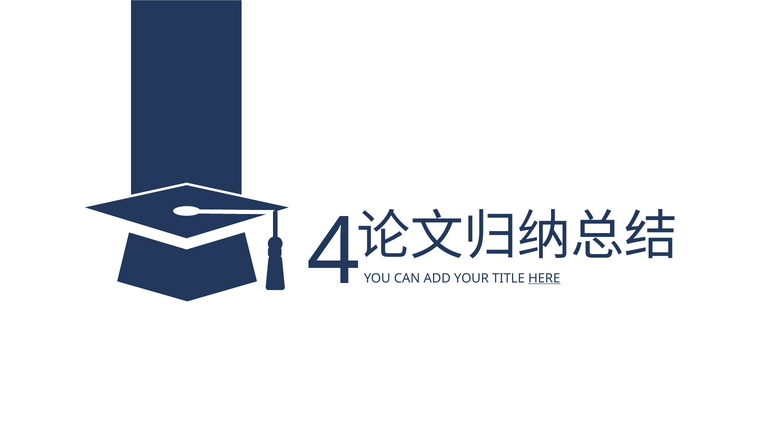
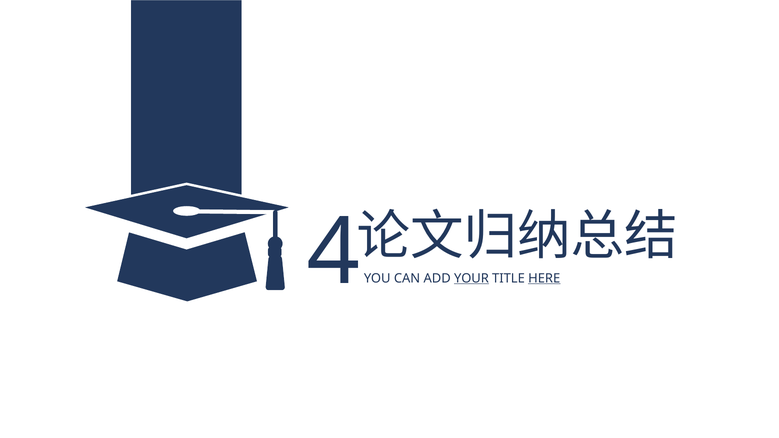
YOUR underline: none -> present (471, 278)
